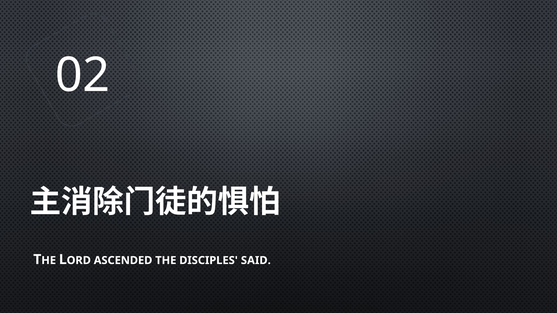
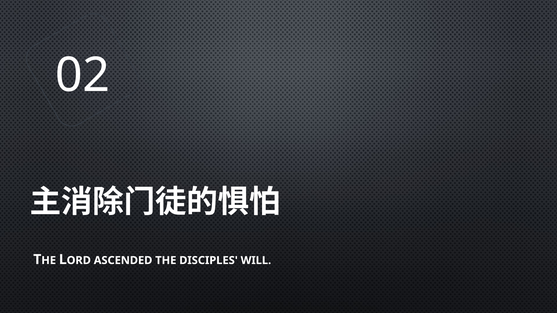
SAID: SAID -> WILL (256, 261)
